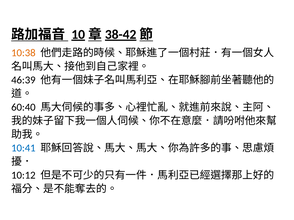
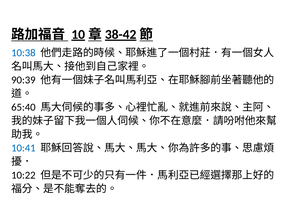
10:38 colour: orange -> blue (23, 53)
46:39: 46:39 -> 90:39 (23, 80)
60:40: 60:40 -> 65:40 (23, 107)
10:12: 10:12 -> 10:22 (23, 176)
